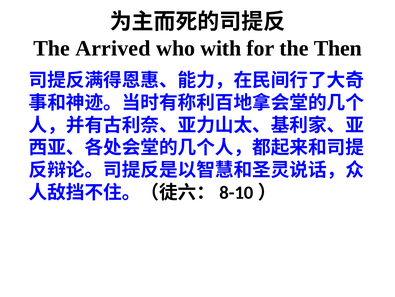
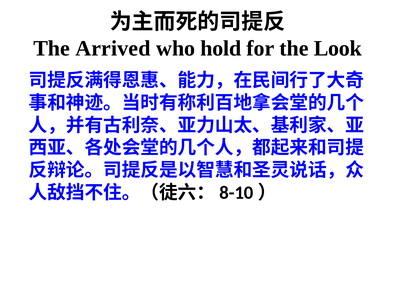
with: with -> hold (221, 48)
Then: Then -> Look (338, 48)
